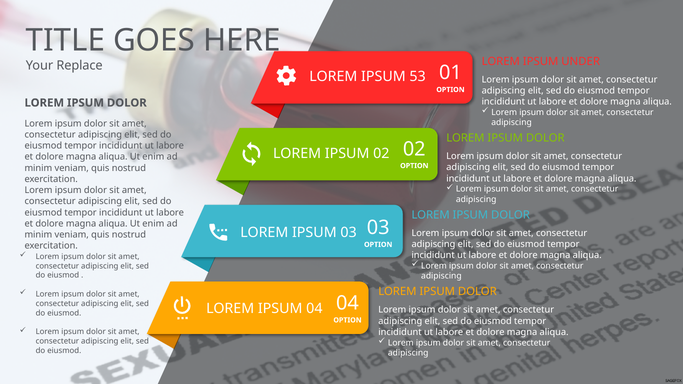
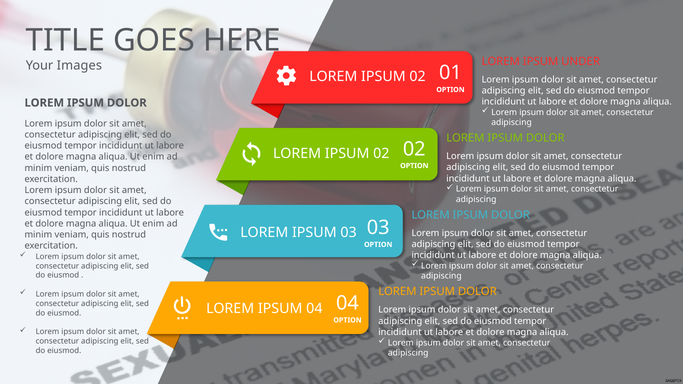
Replace: Replace -> Images (79, 66)
53: 53 -> 02 (418, 76)
